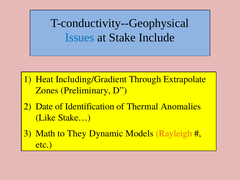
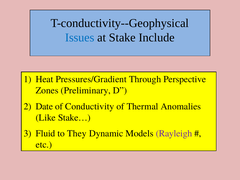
Including/Gradient: Including/Gradient -> Pressures/Gradient (91, 79)
Extrapolate: Extrapolate -> Perspective (185, 79)
Identification: Identification -> Conductivity (90, 106)
Math: Math -> Fluid (45, 133)
Rayleigh colour: orange -> purple (174, 133)
